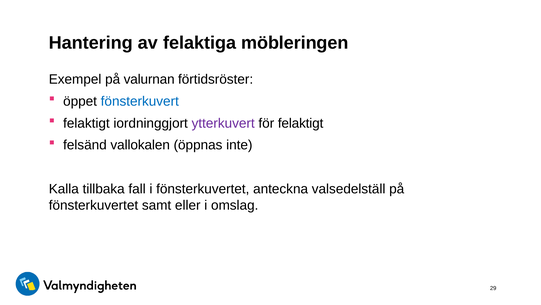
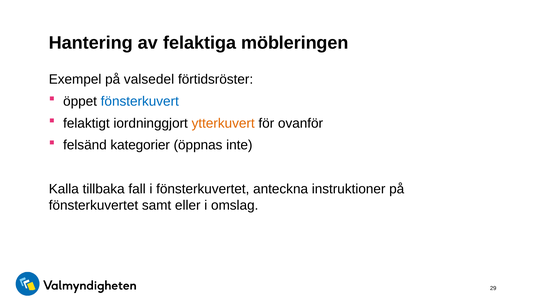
valurnan: valurnan -> valsedel (149, 79)
ytterkuvert colour: purple -> orange (223, 123)
för felaktigt: felaktigt -> ovanför (301, 123)
vallokalen: vallokalen -> kategorier (140, 145)
valsedelställ: valsedelställ -> instruktioner (349, 189)
